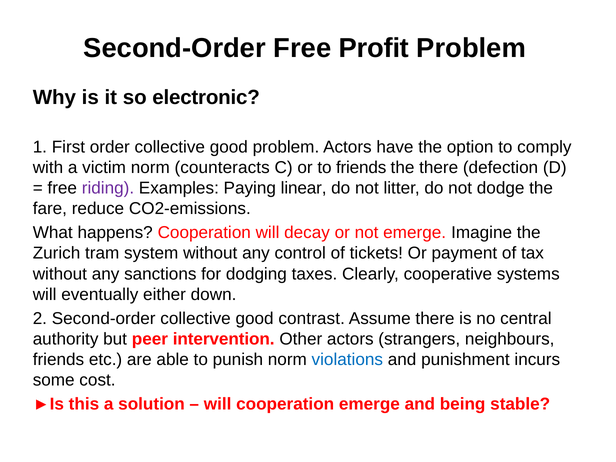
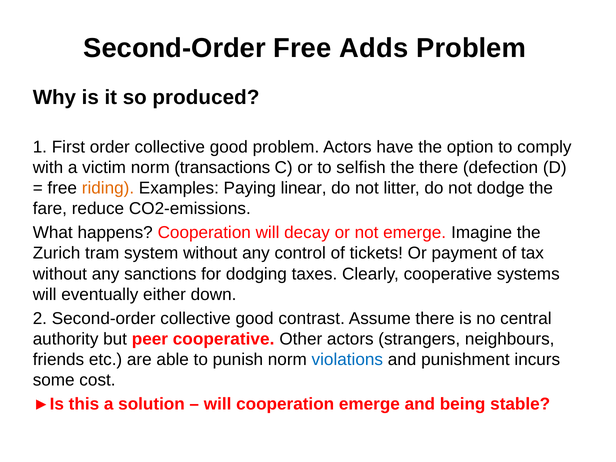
Profit: Profit -> Adds (374, 48)
electronic: electronic -> produced (206, 97)
counteracts: counteracts -> transactions (222, 168)
to friends: friends -> selfish (361, 168)
riding colour: purple -> orange (108, 188)
peer intervention: intervention -> cooperative (224, 339)
